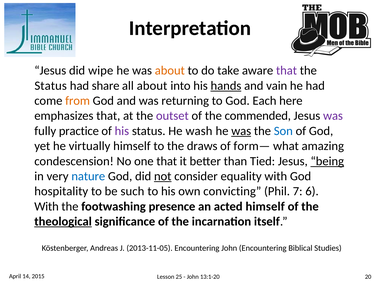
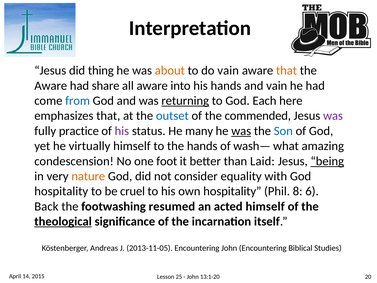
wipe: wipe -> thing (101, 70)
do take: take -> vain (228, 70)
that colour: purple -> orange (287, 70)
Status: Status -> Aware (51, 86)
all about: about -> aware (152, 86)
hands underline: present -> none (226, 86)
from colour: orange -> blue (78, 101)
returning underline: none -> present (185, 101)
outset colour: purple -> blue (172, 116)
wash: wash -> many (199, 131)
the draws: draws -> hands (202, 146)
form—: form— -> wash— (252, 146)
one that: that -> foot (167, 161)
Tied: Tied -> Laid (262, 161)
nature colour: blue -> orange (88, 176)
not underline: present -> none (163, 176)
such: such -> cruel (133, 191)
own convicting: convicting -> hospitality (232, 191)
7: 7 -> 8 (298, 191)
With: With -> Back (46, 206)
presence: presence -> resumed (172, 206)
